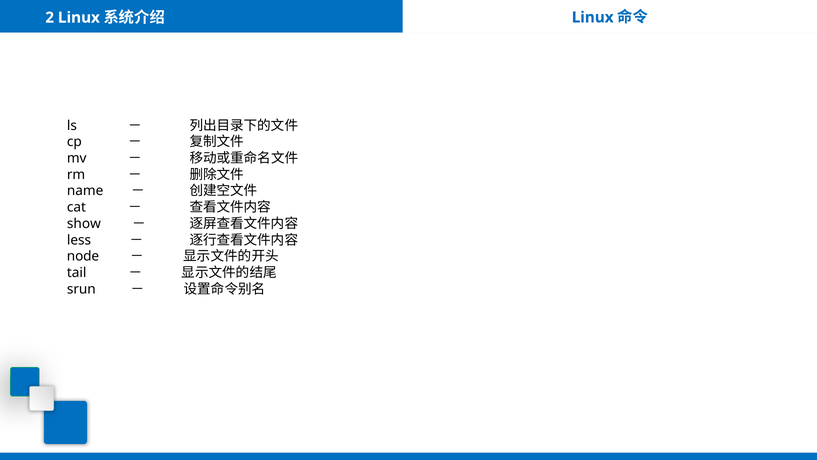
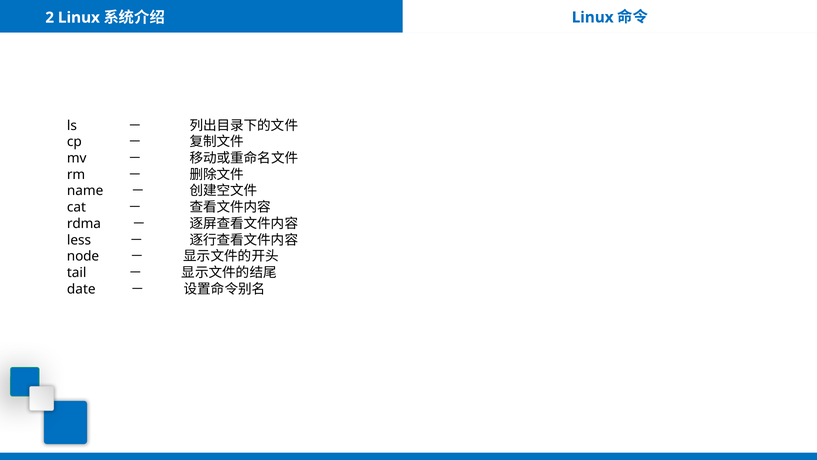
show: show -> rdma (84, 223)
srun: srun -> date (81, 289)
